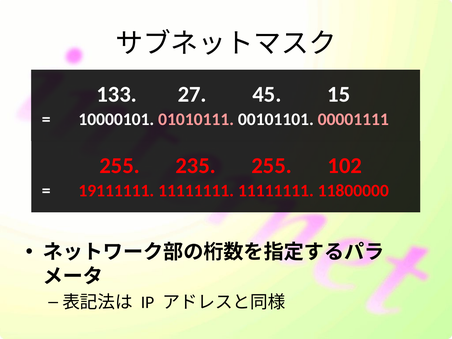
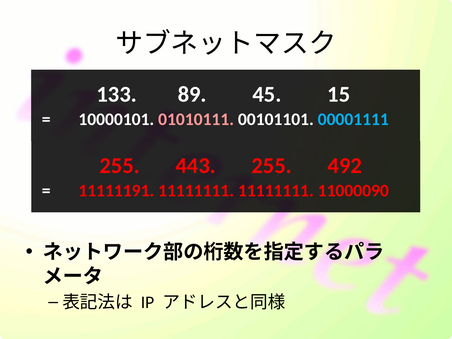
27: 27 -> 89 (192, 94)
00001111 colour: pink -> light blue (353, 119)
235: 235 -> 443 (196, 166)
102: 102 -> 492 (345, 166)
19111111: 19111111 -> 11111191 (116, 191)
11800000: 11800000 -> 11000090 (353, 191)
